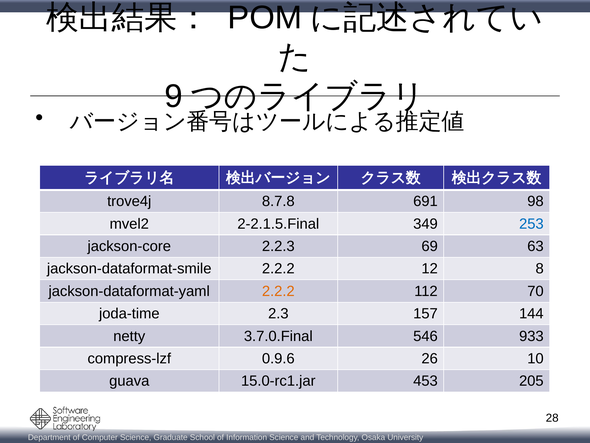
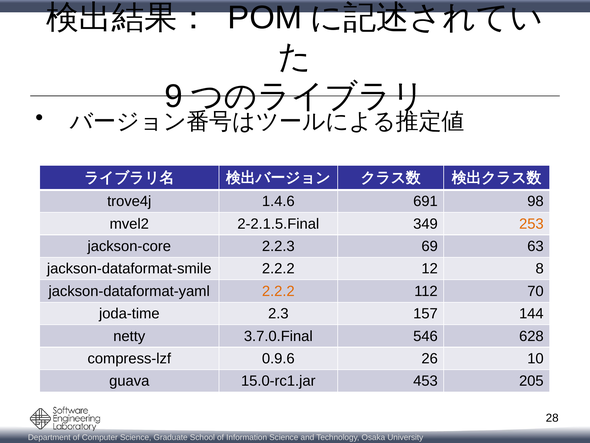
8.7.8: 8.7.8 -> 1.4.6 (278, 201)
253 colour: blue -> orange (531, 224)
933: 933 -> 628 (531, 336)
